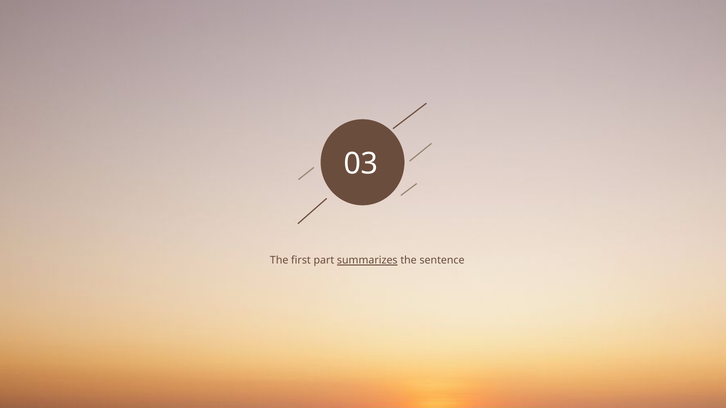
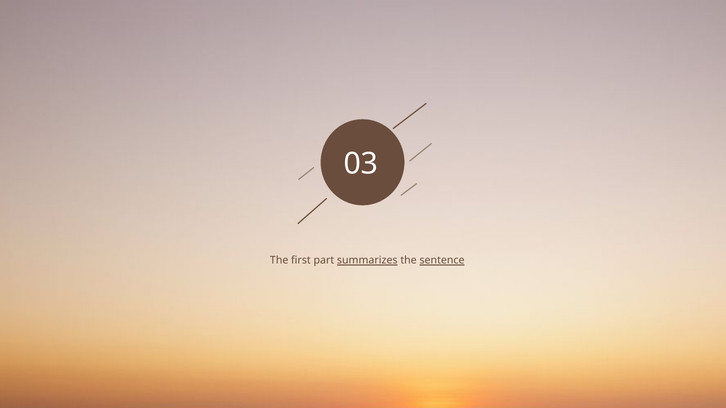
sentence underline: none -> present (442, 261)
